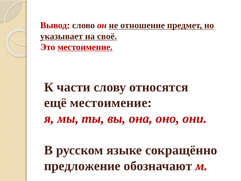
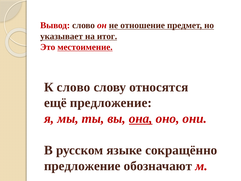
своё: своё -> итог (107, 36)
К части: части -> слово (74, 87)
ещё местоимение: местоимение -> предложение (111, 103)
она underline: none -> present (141, 118)
